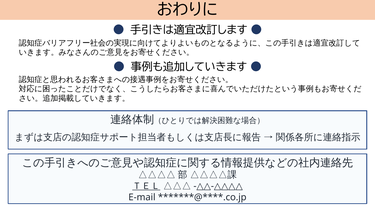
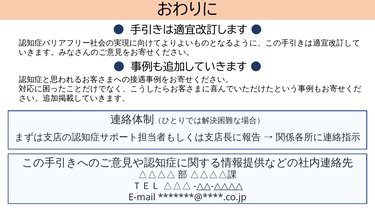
ＴＥＬ underline: present -> none (146, 186)
